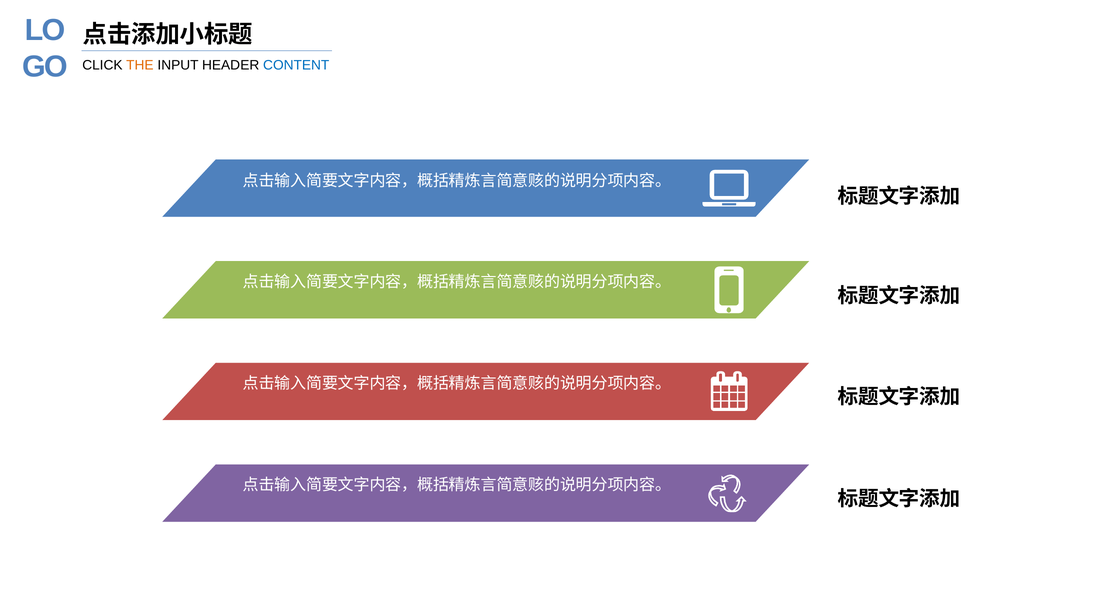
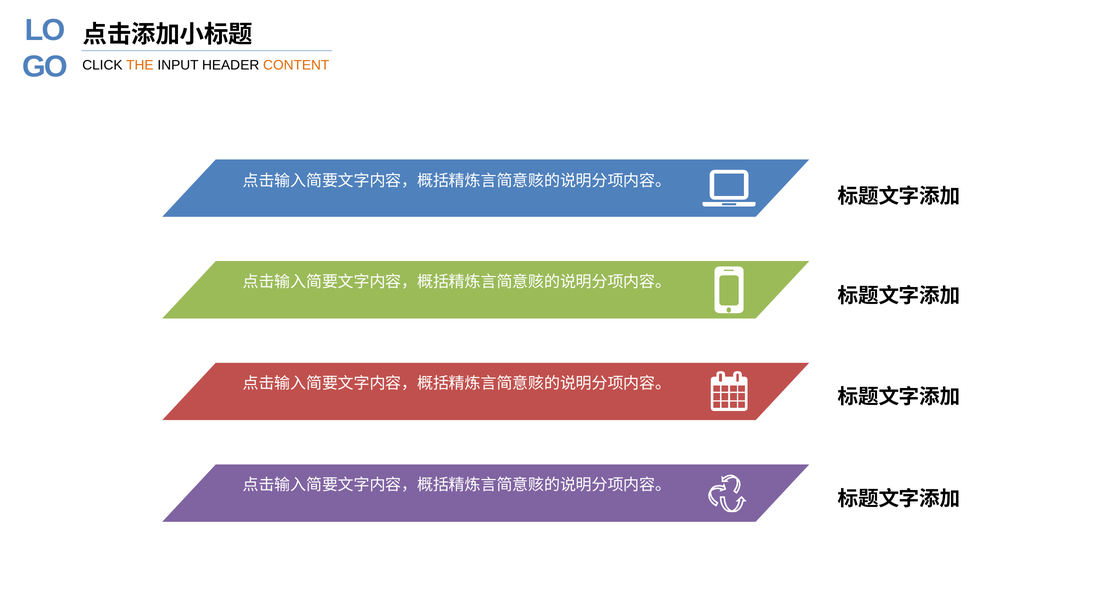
CONTENT colour: blue -> orange (296, 65)
